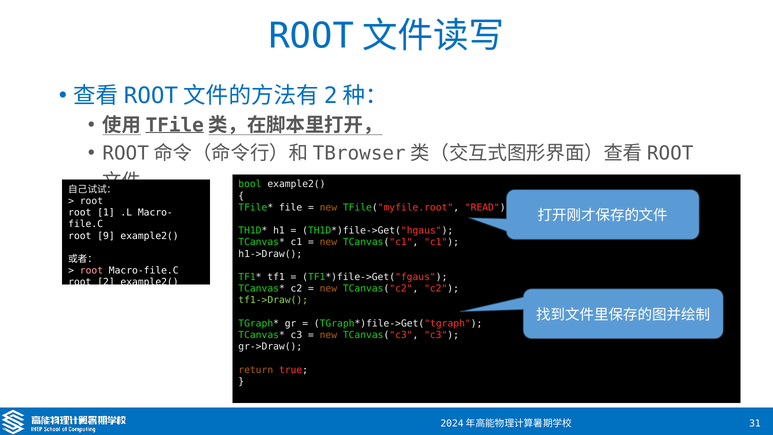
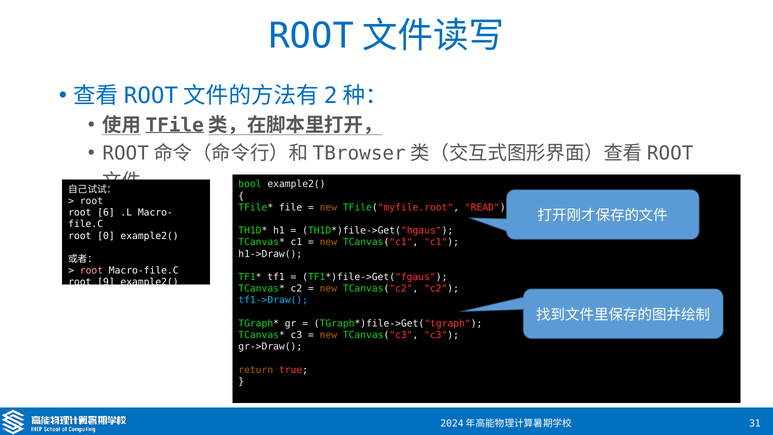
1: 1 -> 6 (106, 213)
9: 9 -> 0 (106, 236)
2: 2 -> 9 (106, 282)
tf1->Draw( colour: light green -> light blue (273, 300)
